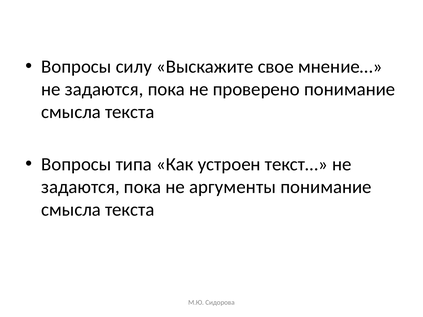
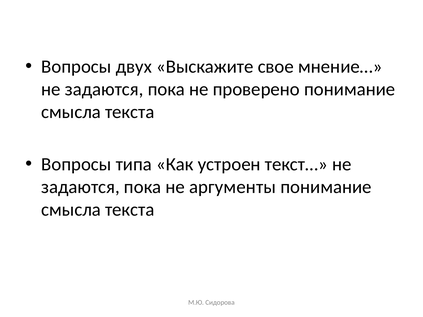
силу: силу -> двух (134, 67)
